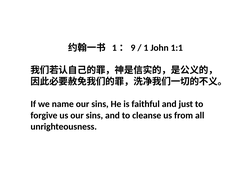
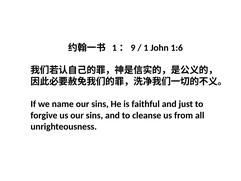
1:1: 1:1 -> 1:6 (177, 48)
